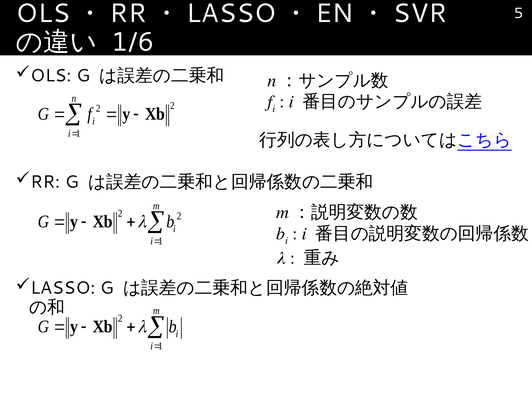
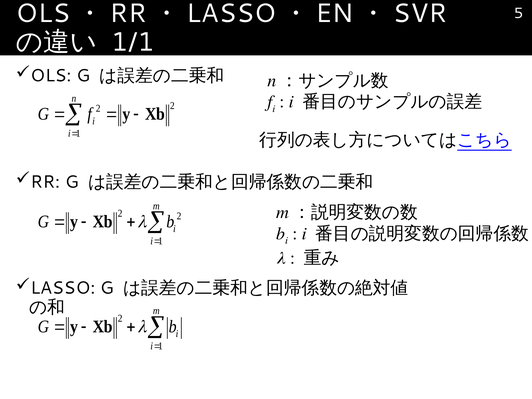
1/6: 1/6 -> 1/1 (133, 42)
